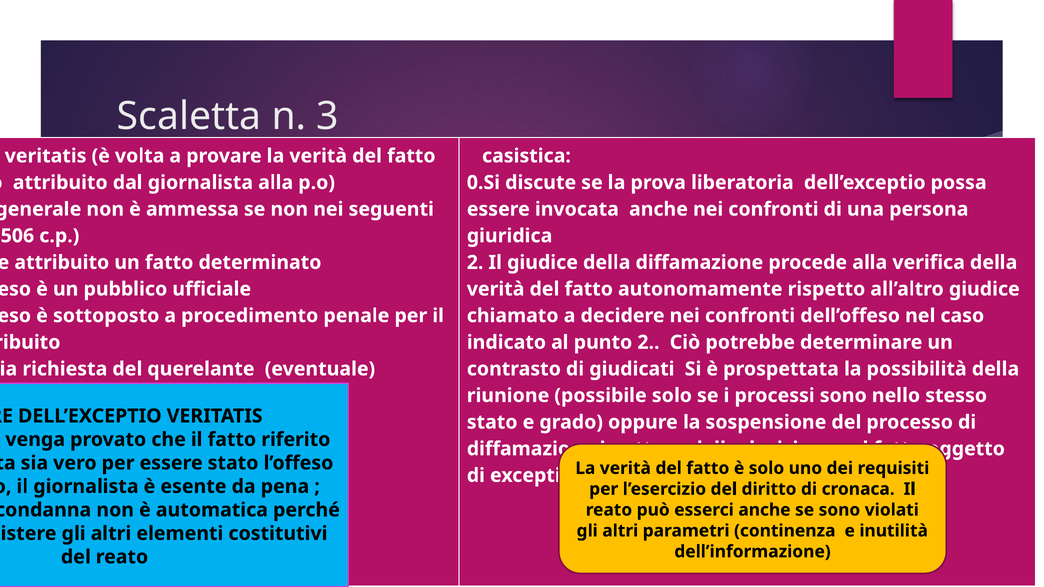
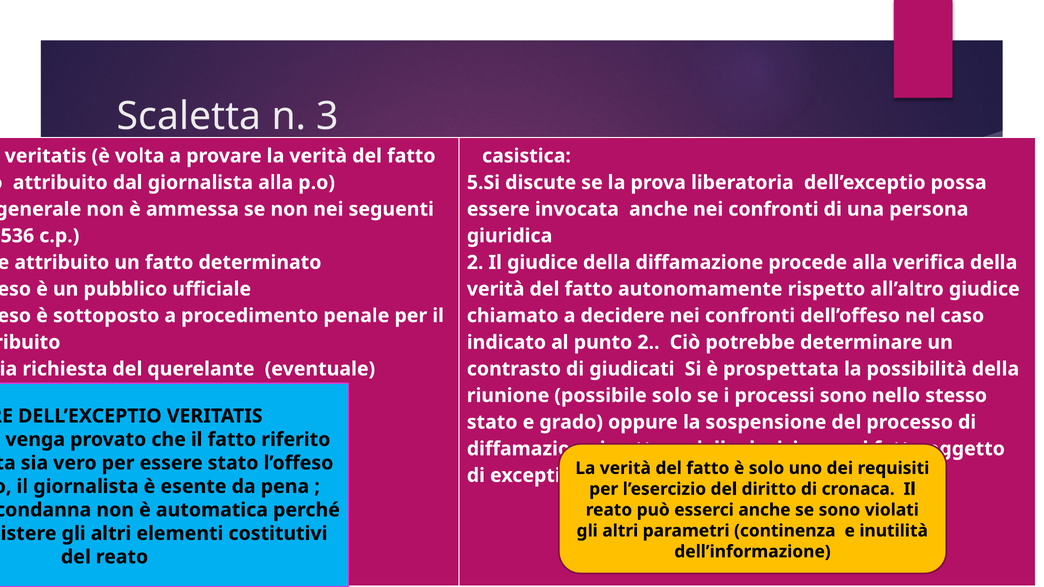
0.Si: 0.Si -> 5.Si (483, 183)
506: 506 -> 536 (17, 236)
